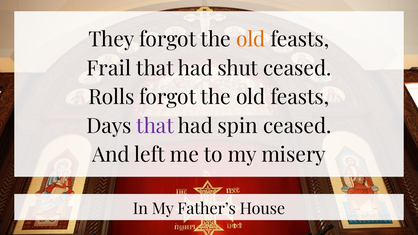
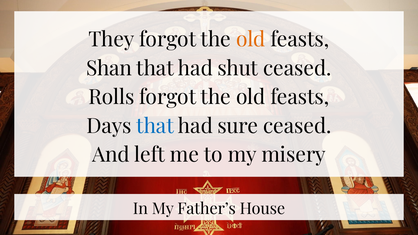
Frail: Frail -> Shan (109, 69)
that colour: purple -> blue (155, 126)
spin: spin -> sure (238, 126)
